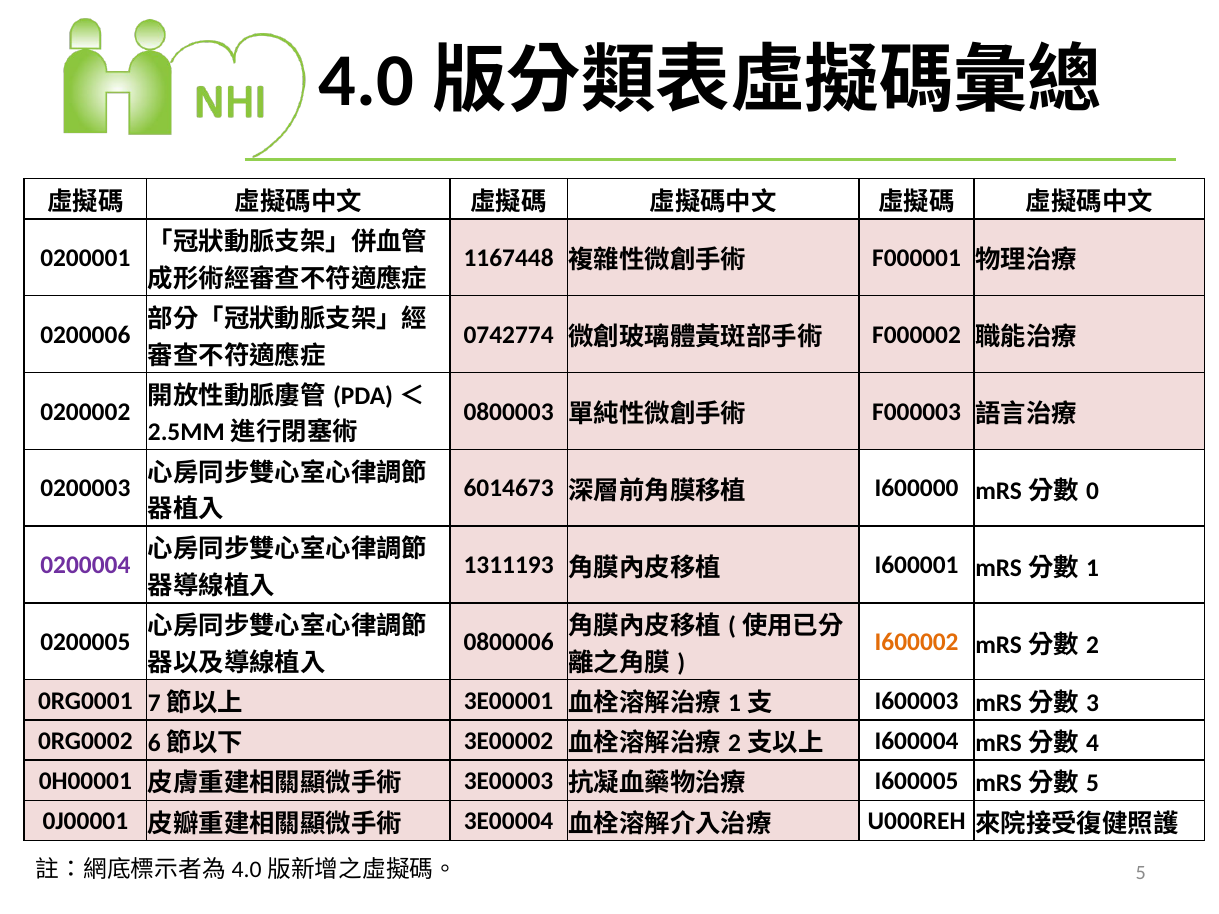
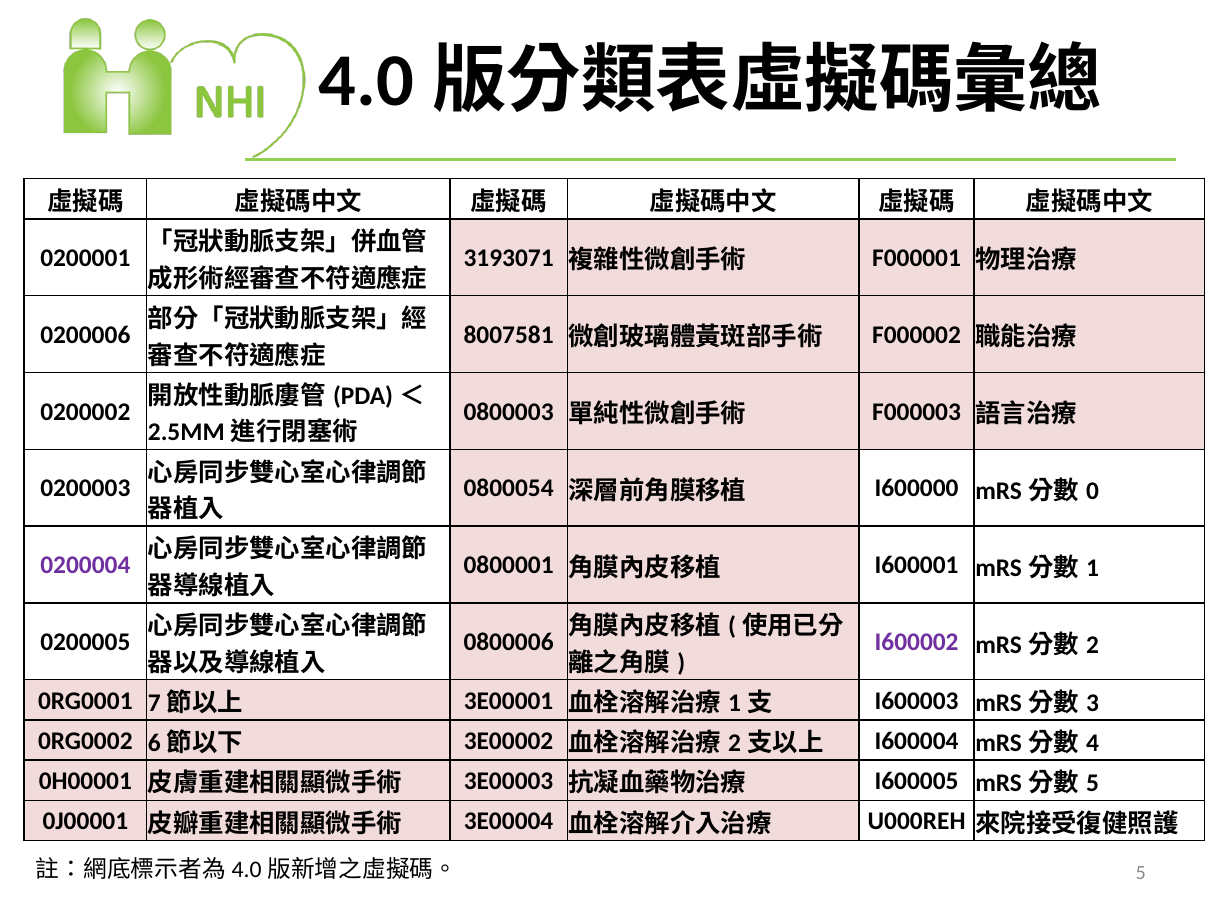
1167448: 1167448 -> 3193071 (509, 258)
0742774: 0742774 -> 8007581 (509, 335)
6014673: 6014673 -> 0800054 (509, 489)
1311193: 1311193 -> 0800001 (509, 566)
I600002 colour: orange -> purple (917, 642)
